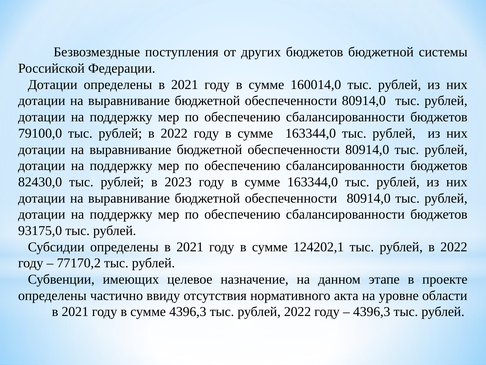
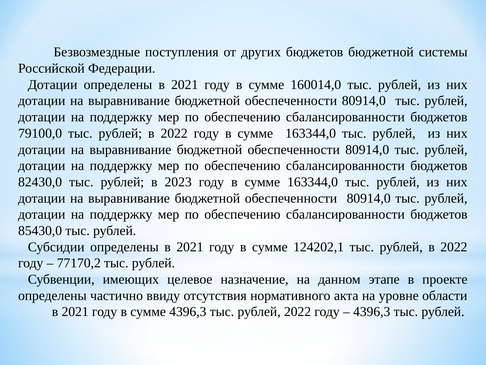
93175,0: 93175,0 -> 85430,0 (40, 230)
